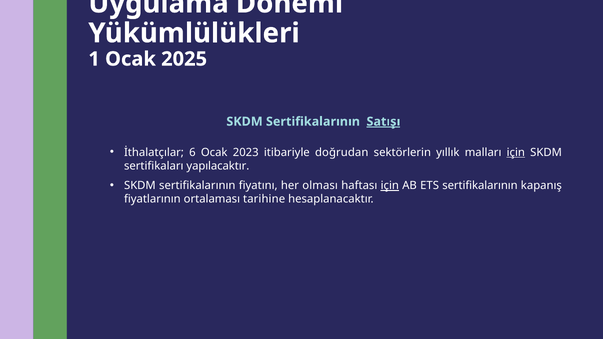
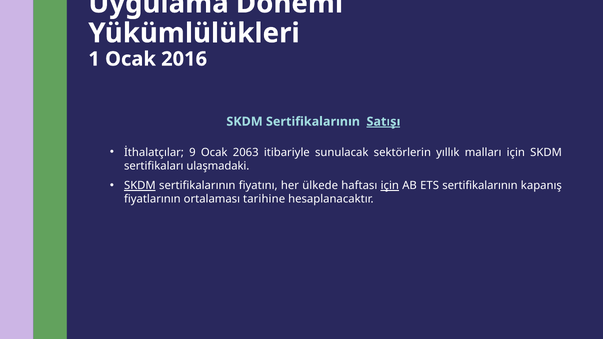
2025: 2025 -> 2016 (184, 59)
6: 6 -> 9 (192, 152)
2023: 2023 -> 2063 (246, 152)
doğrudan: doğrudan -> sunulacak (342, 152)
için underline: present -> none (516, 152)
yapılacaktır: yapılacaktır -> ulaşmadaki (218, 166)
SKDM underline: none -> present (140, 186)
olması: olması -> ülkede (320, 186)
